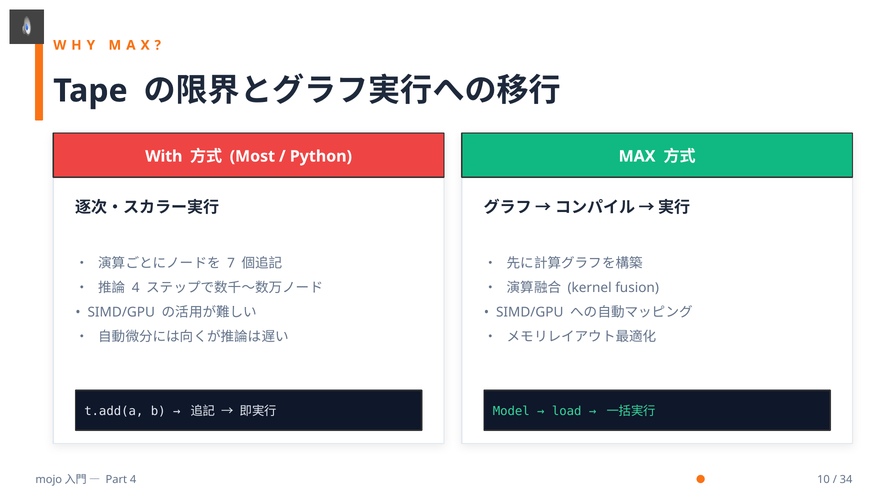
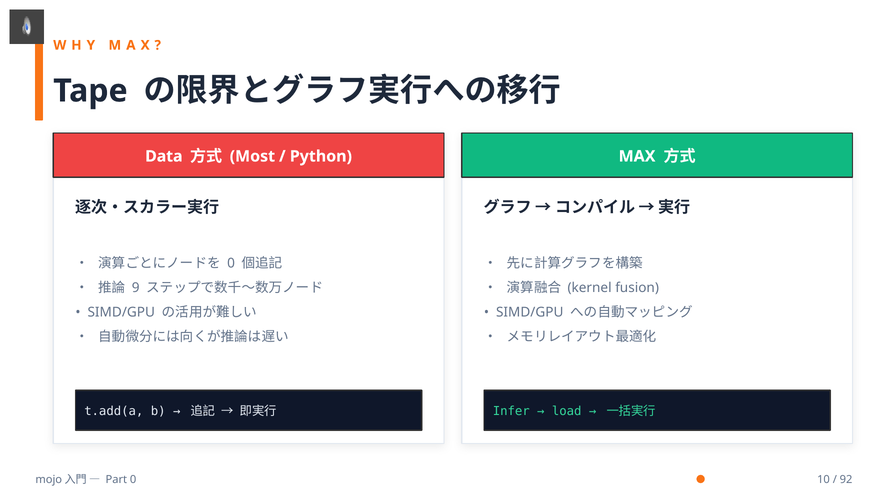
With: With -> Data (164, 156)
7: 7 -> 0 (231, 264)
4: 4 -> 9 (136, 288)
Model: Model -> Infer (511, 412)
Part 4: 4 -> 0 (133, 480)
34: 34 -> 92 (846, 480)
